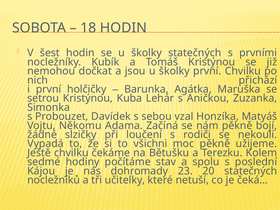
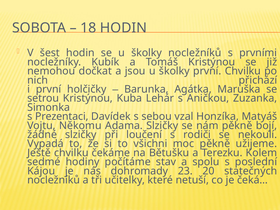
školky statečných: statečných -> nocležníků (195, 53)
Probouzet: Probouzet -> Prezentaci (62, 116)
Adama Začíná: Začíná -> Slzičky (162, 126)
